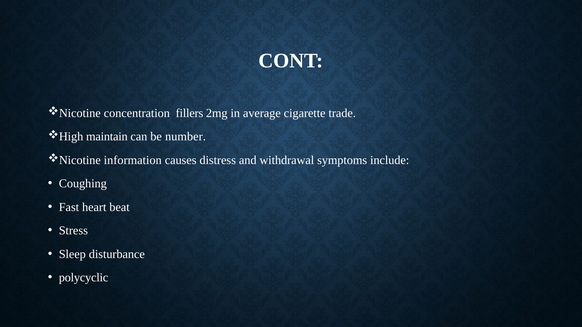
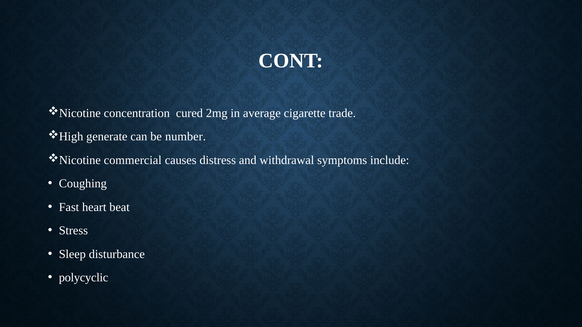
fillers: fillers -> cured (189, 113)
maintain: maintain -> generate (107, 137)
information: information -> commercial (133, 160)
